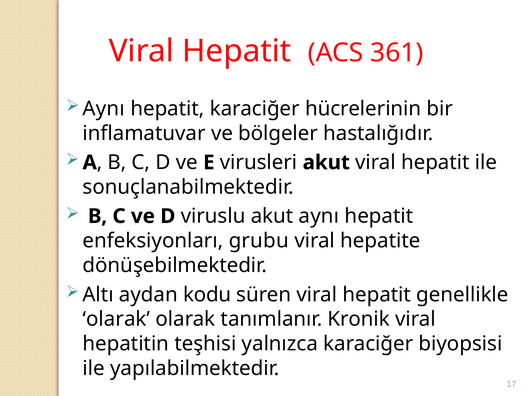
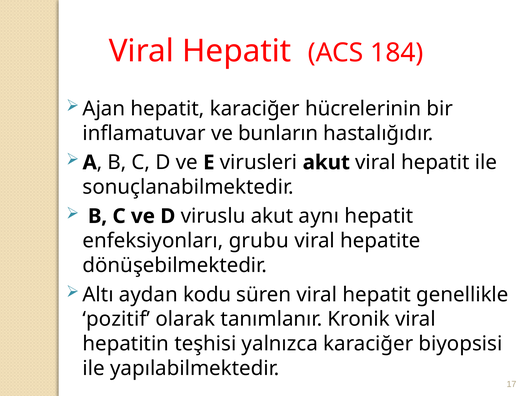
361: 361 -> 184 (397, 53)
Aynı: Aynı -> Ajan (104, 109)
bölgeler: bölgeler -> bunların (278, 134)
olarak: olarak -> pozitif (116, 320)
